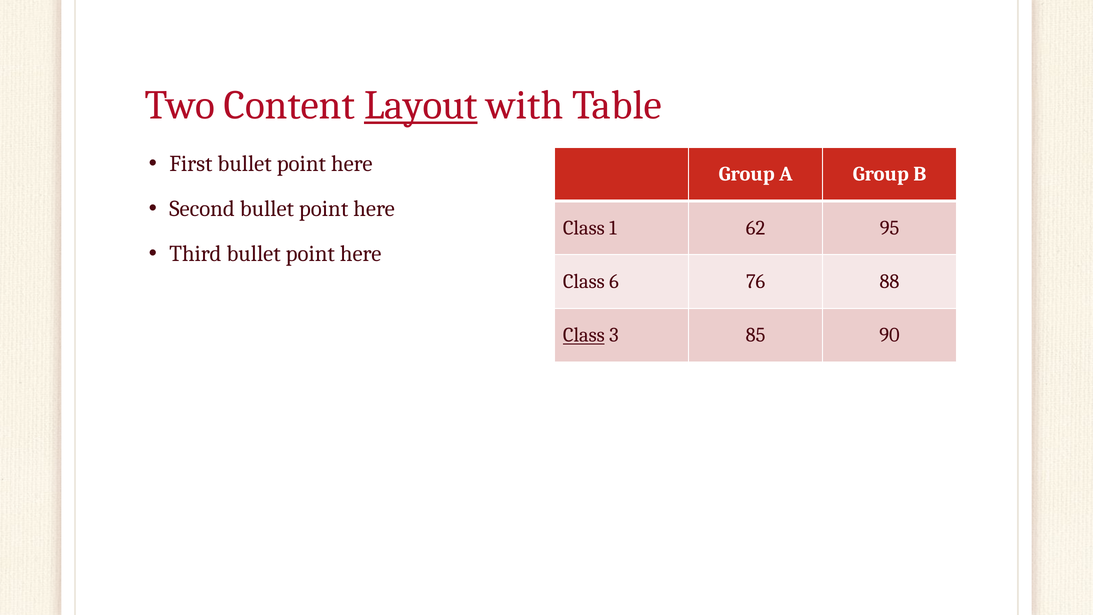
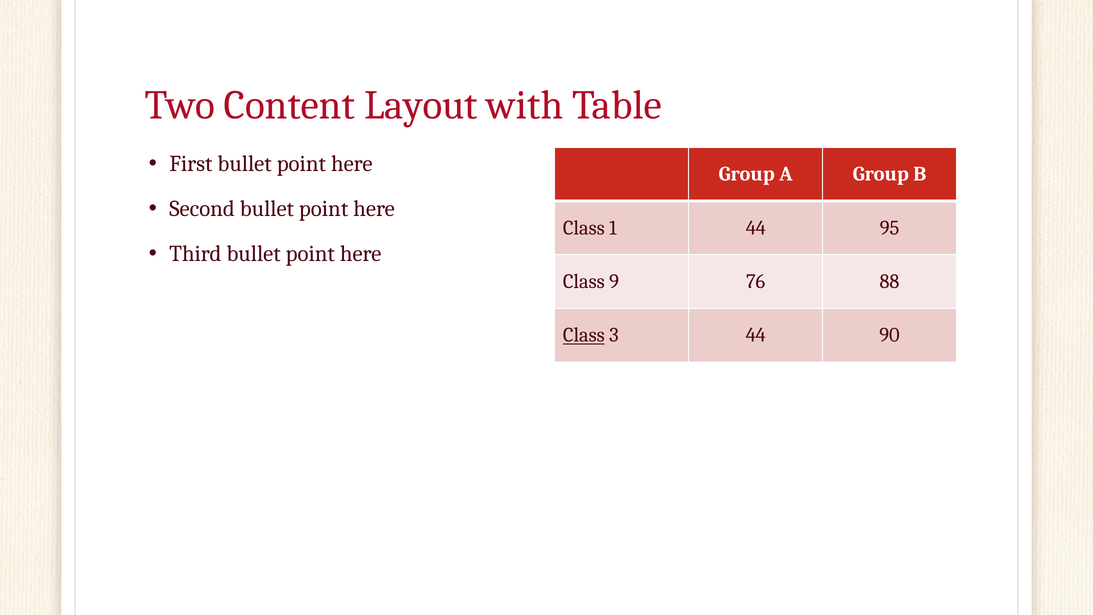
Layout underline: present -> none (421, 105)
1 62: 62 -> 44 (756, 228)
6: 6 -> 9 (614, 281)
3 85: 85 -> 44 (756, 335)
